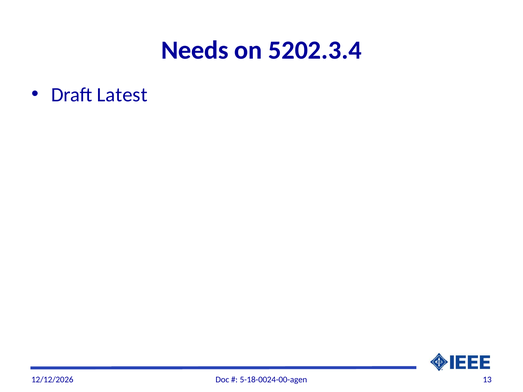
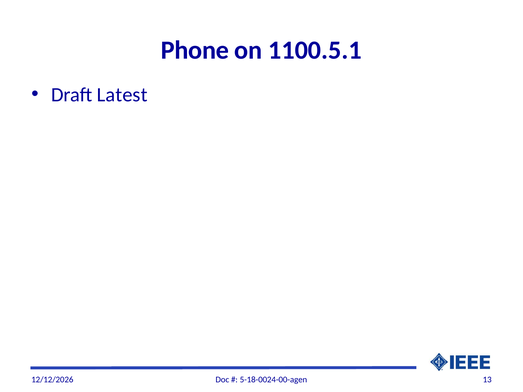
Needs: Needs -> Phone (195, 50)
5202.3.4: 5202.3.4 -> 1100.5.1 (315, 50)
